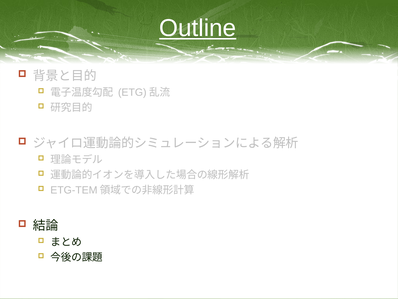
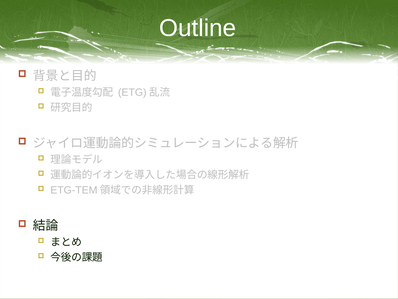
Outline underline: present -> none (198, 28)
